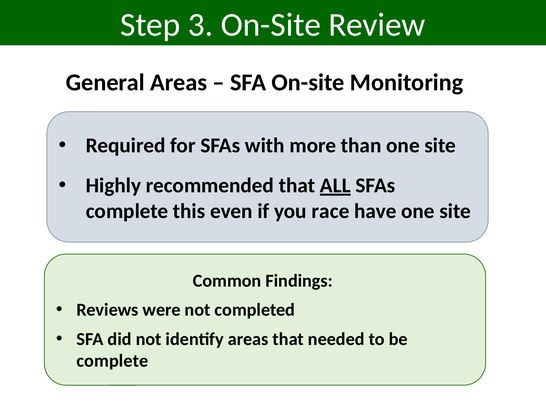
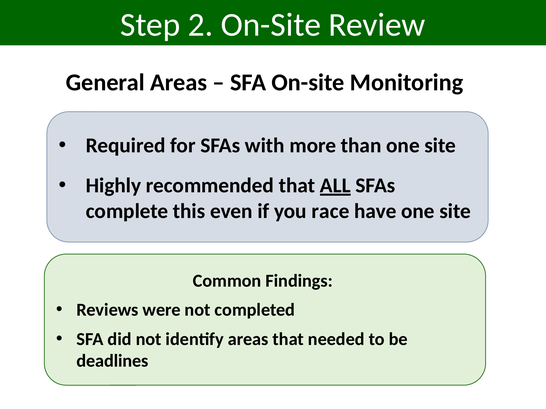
3: 3 -> 2 (201, 25)
complete: complete -> deadlines (113, 361)
